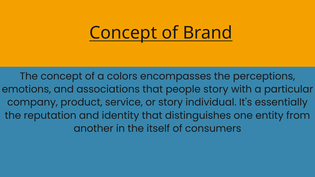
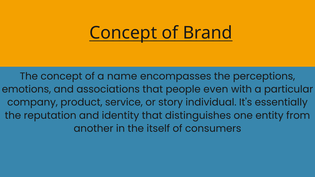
colors: colors -> name (122, 76)
people story: story -> even (216, 89)
